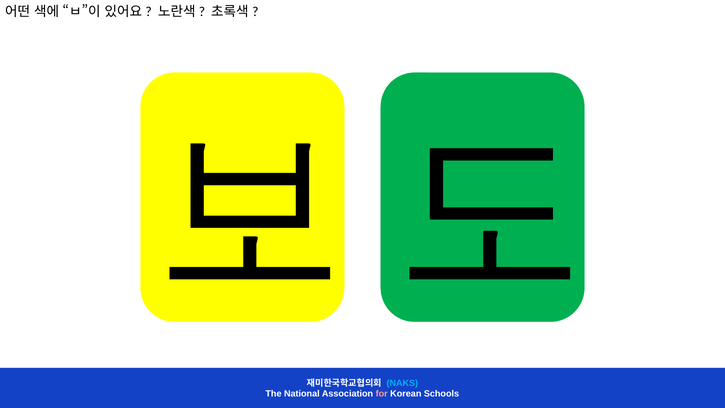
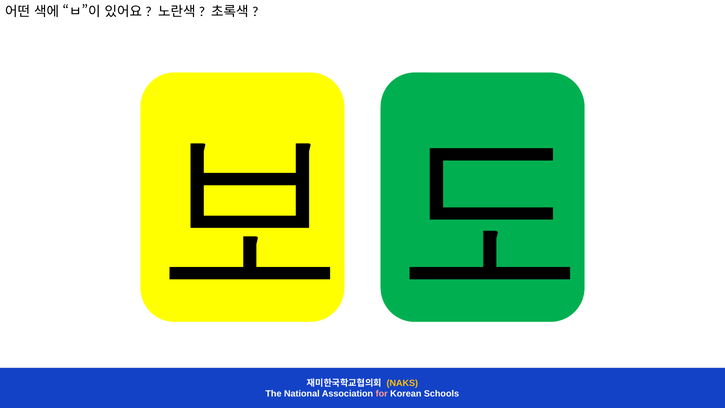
NAKS colour: light blue -> yellow (402, 383)
